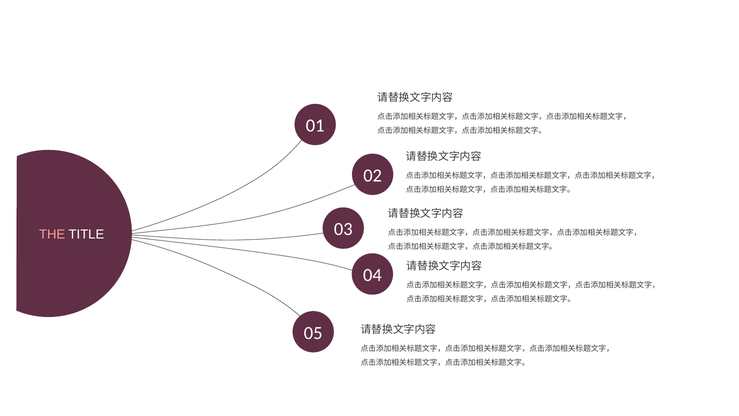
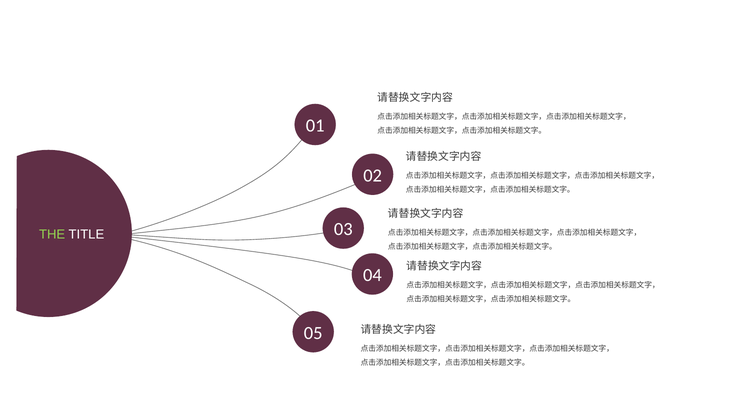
THE colour: pink -> light green (52, 234)
